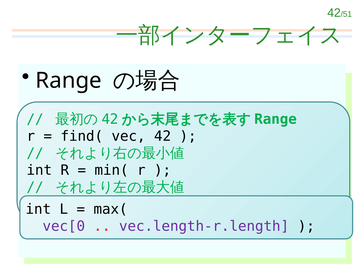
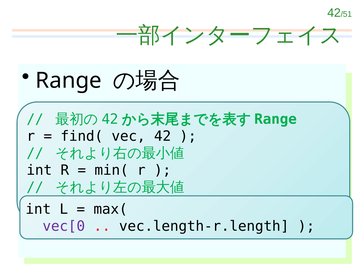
vec.length-r.length colour: purple -> black (204, 226)
